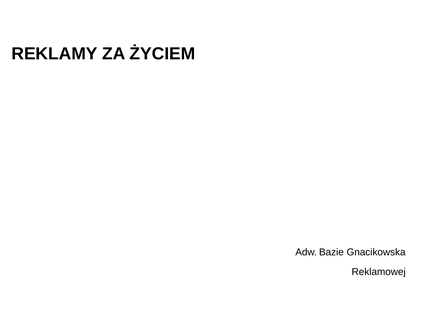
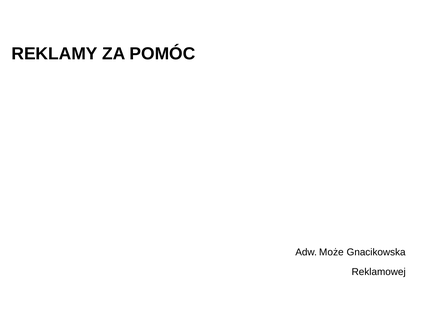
ŻYCIEM: ŻYCIEM -> POMÓC (162, 54)
Bazie: Bazie -> Może (331, 252)
